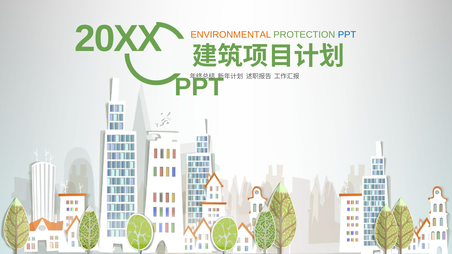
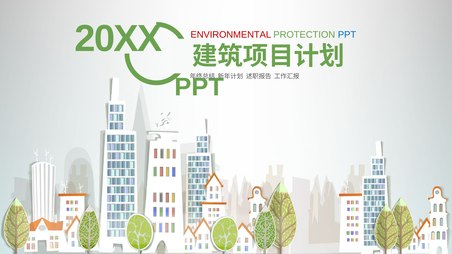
ENVIRONMENTAL colour: orange -> red (231, 35)
